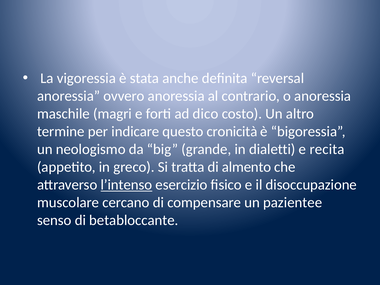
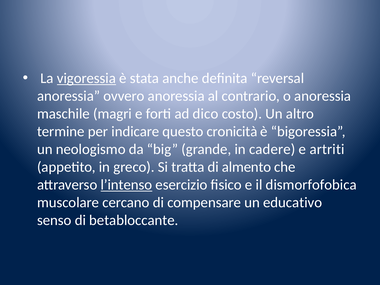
vigoressia underline: none -> present (86, 78)
dialetti: dialetti -> cadere (272, 149)
recita: recita -> artriti (327, 149)
disoccupazione: disoccupazione -> dismorfofobica (311, 185)
pazientee: pazientee -> educativo (293, 203)
